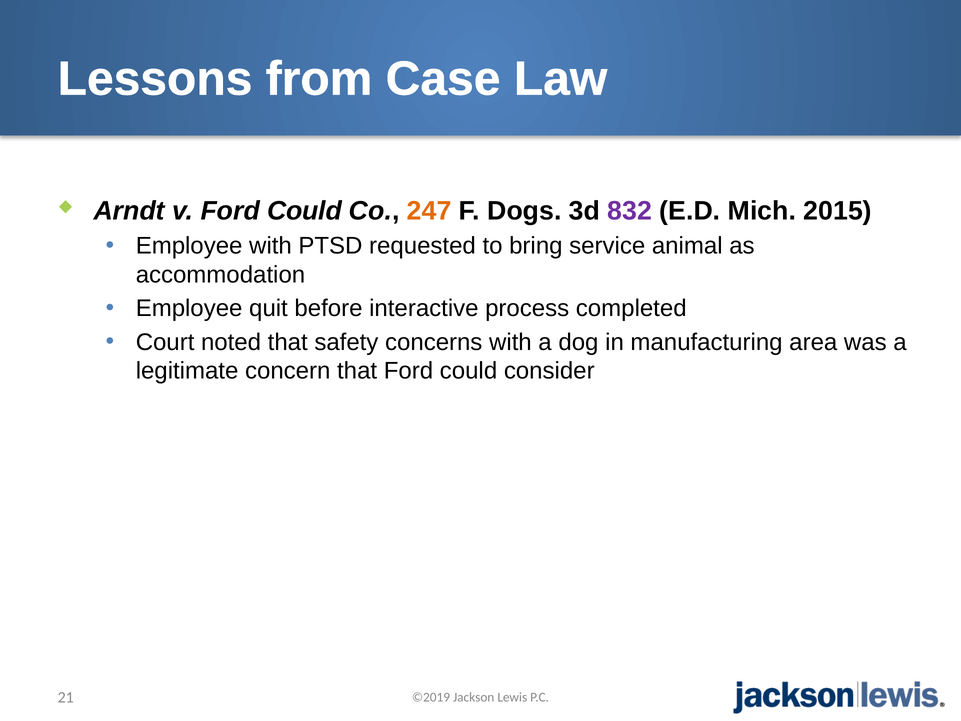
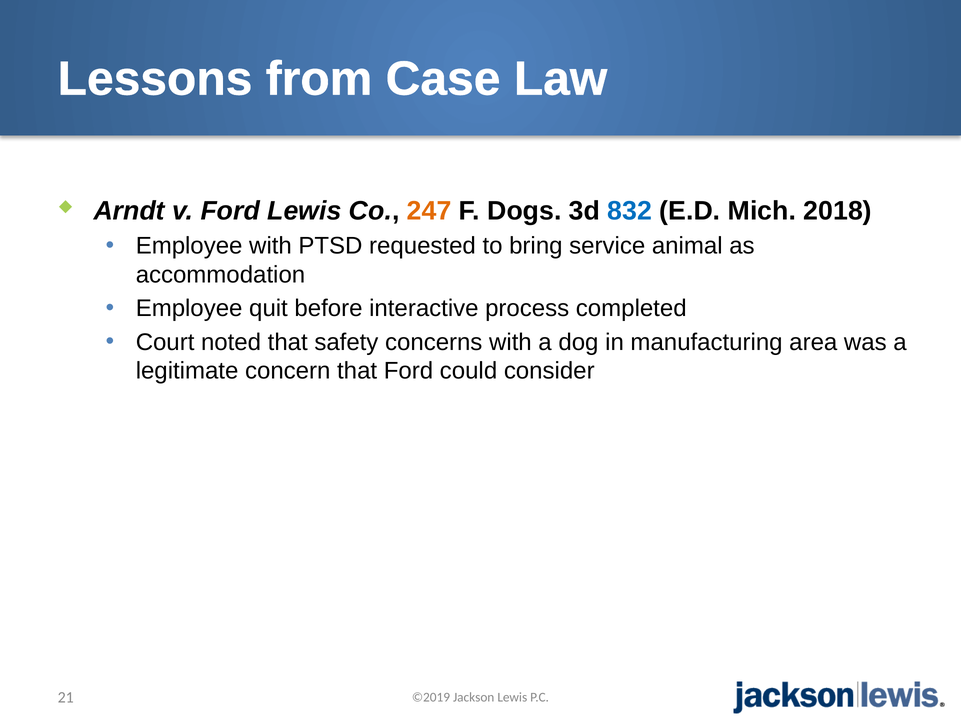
v Ford Could: Could -> Lewis (304, 211)
832 colour: purple -> blue (630, 211)
2015: 2015 -> 2018 (838, 211)
